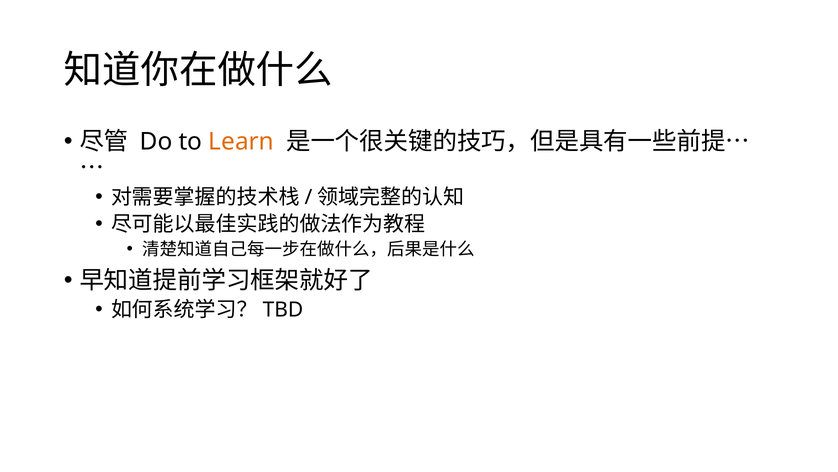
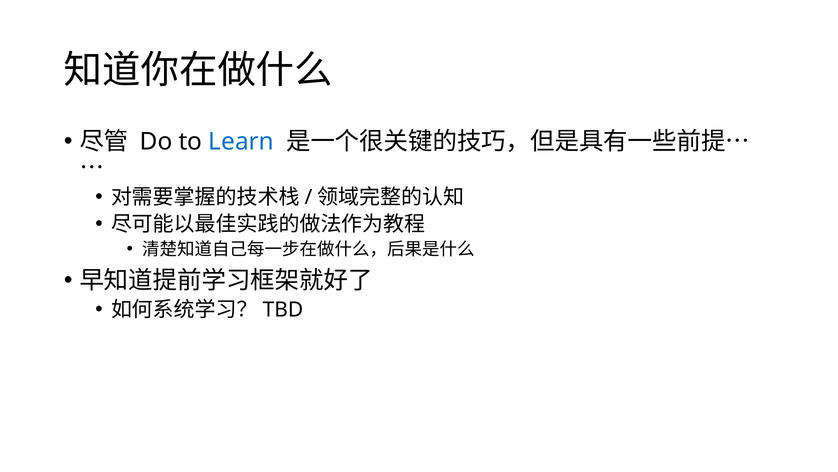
Learn colour: orange -> blue (241, 142)
